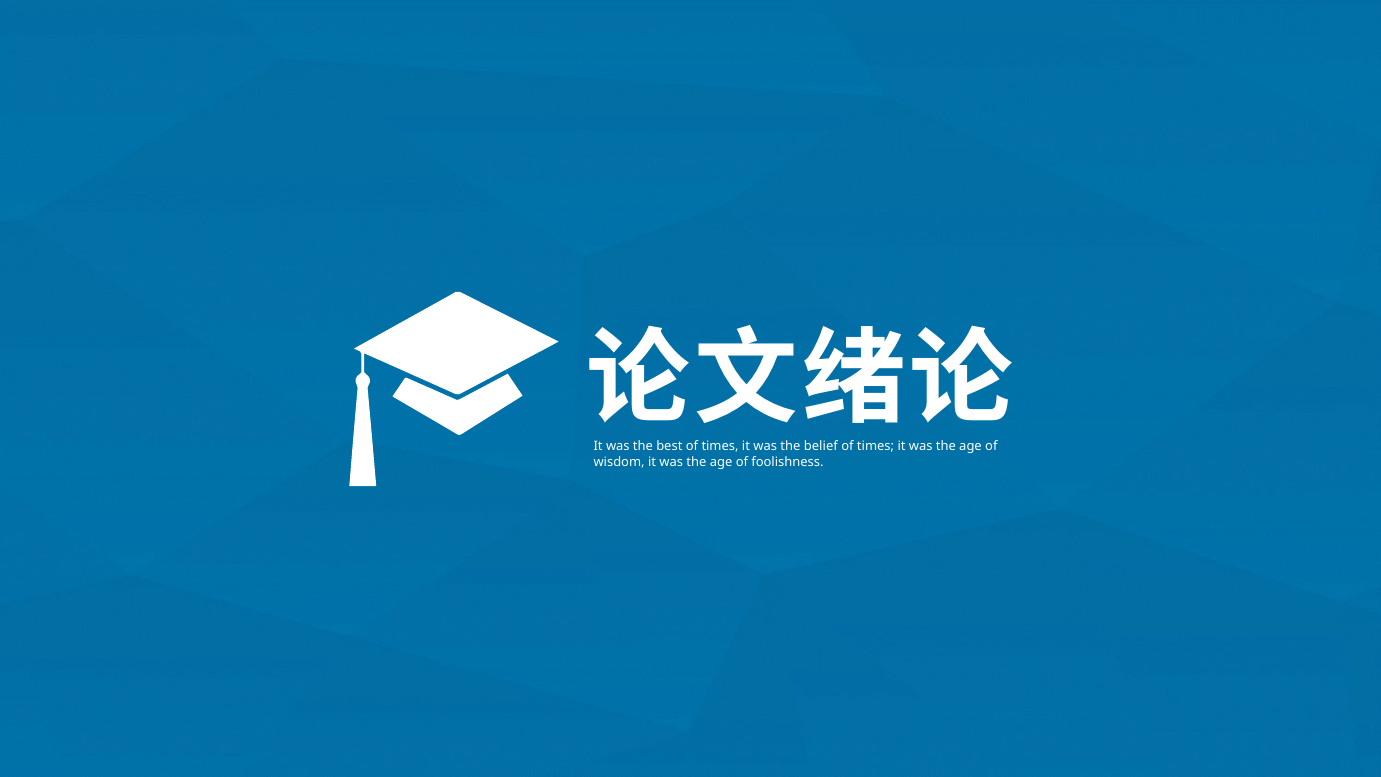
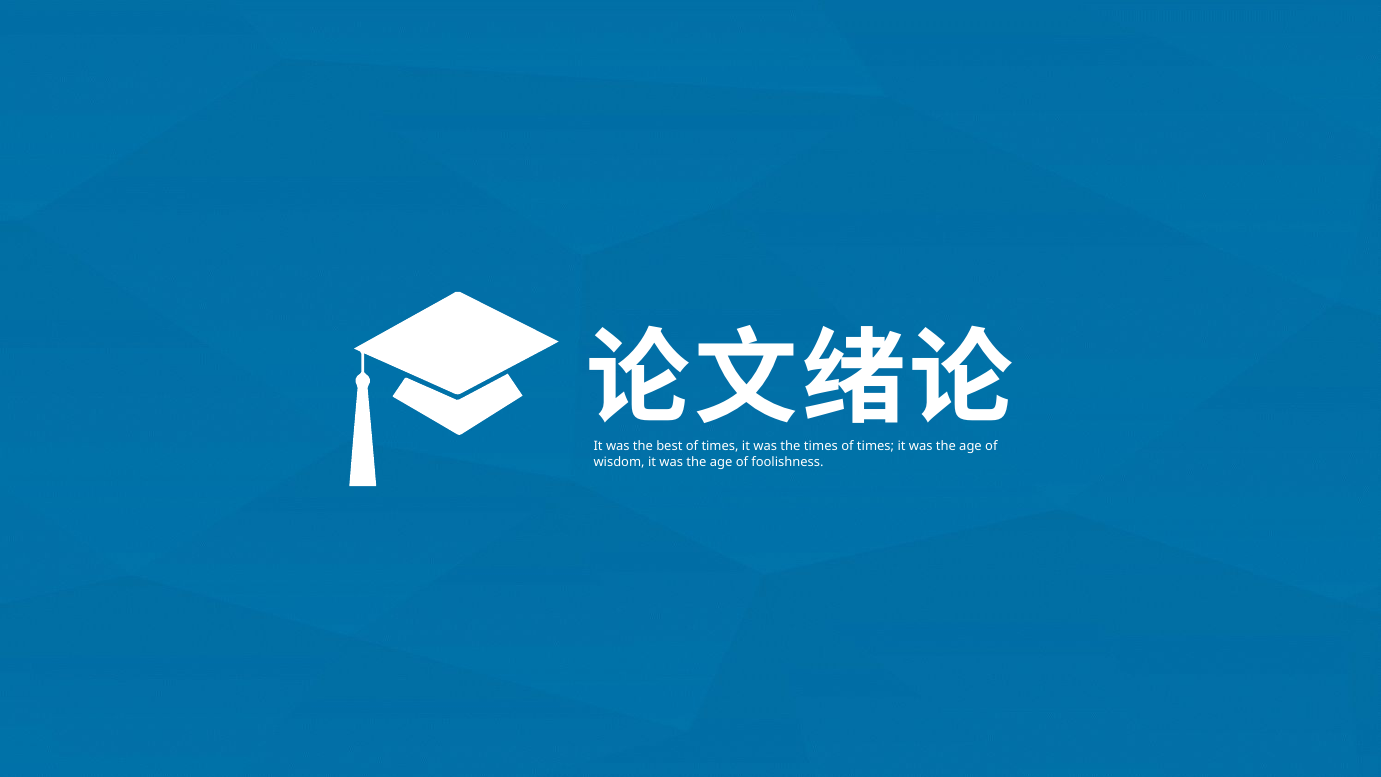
the belief: belief -> times (821, 446)
